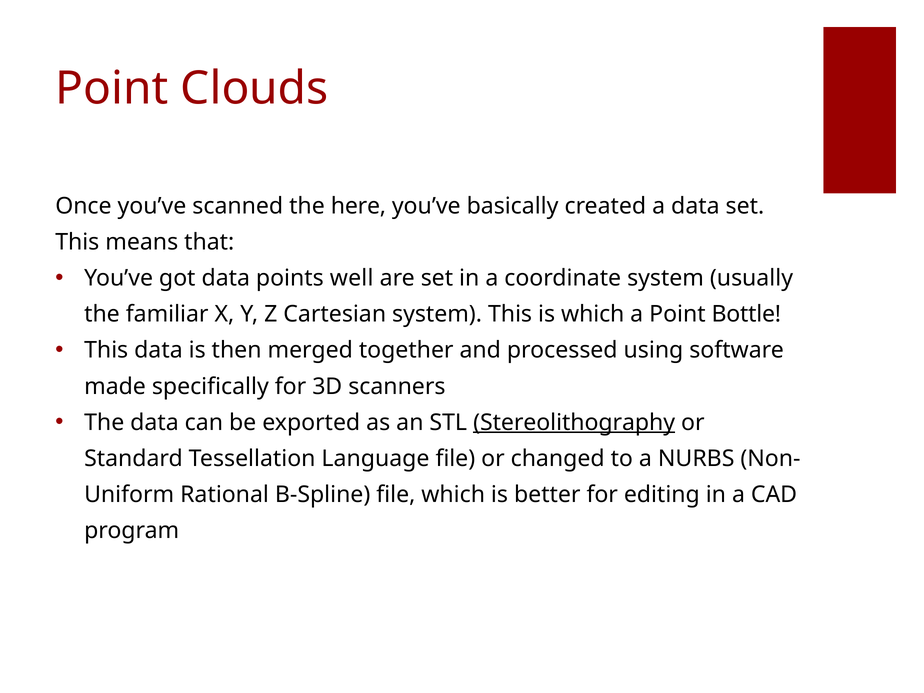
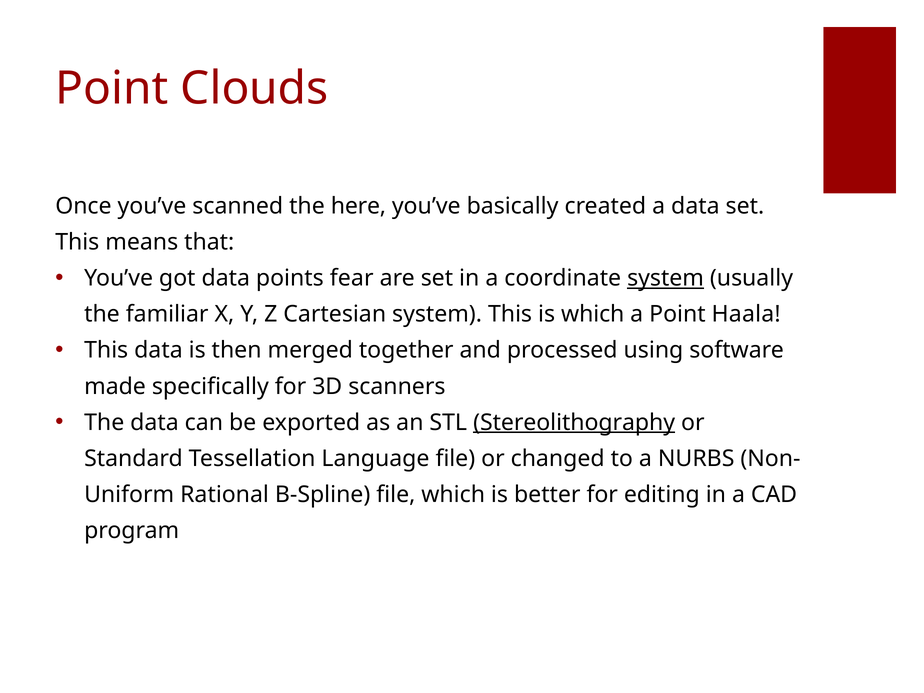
well: well -> fear (352, 278)
system underline: none -> present (666, 278)
Bottle: Bottle -> Haala (746, 314)
